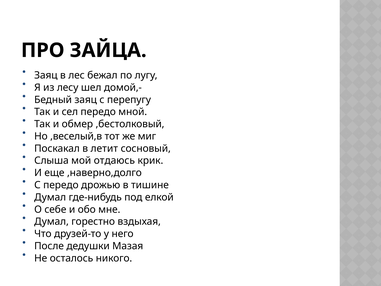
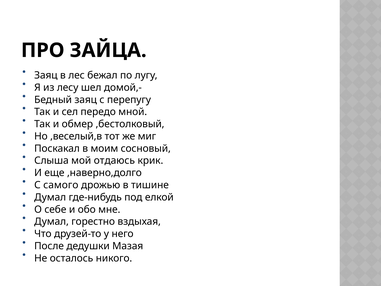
летит: летит -> моим (104, 148)
С передо: передо -> самого (61, 185)
